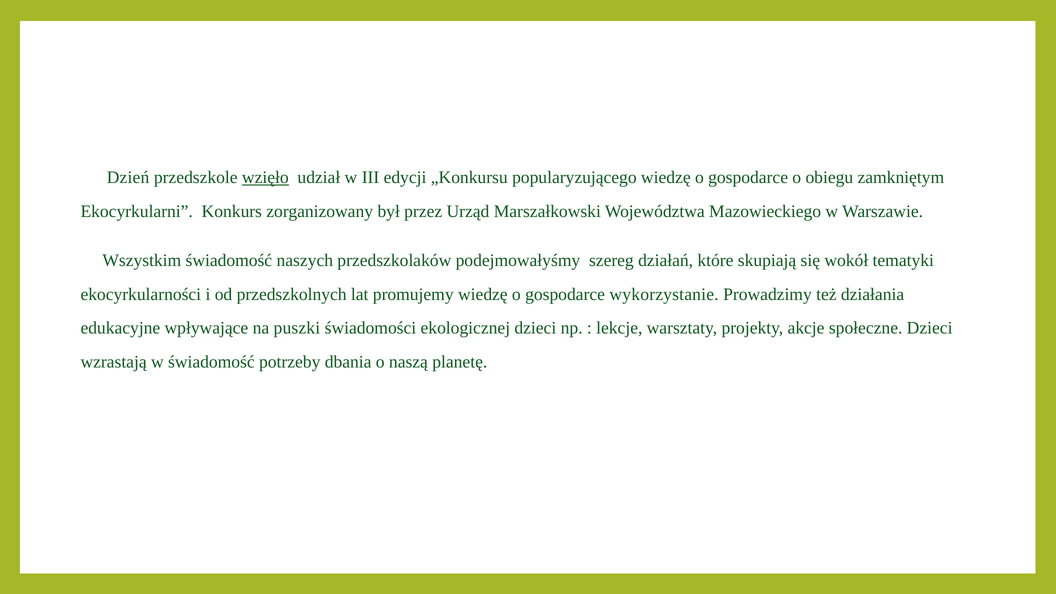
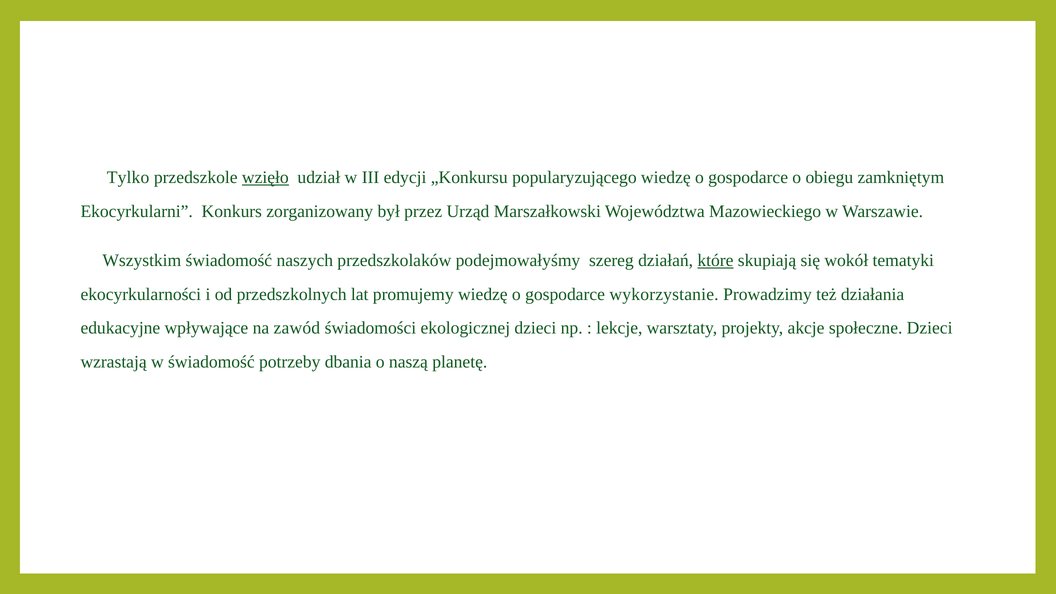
Dzień: Dzień -> Tylko (128, 178)
które underline: none -> present (715, 260)
puszki: puszki -> zawód (297, 328)
